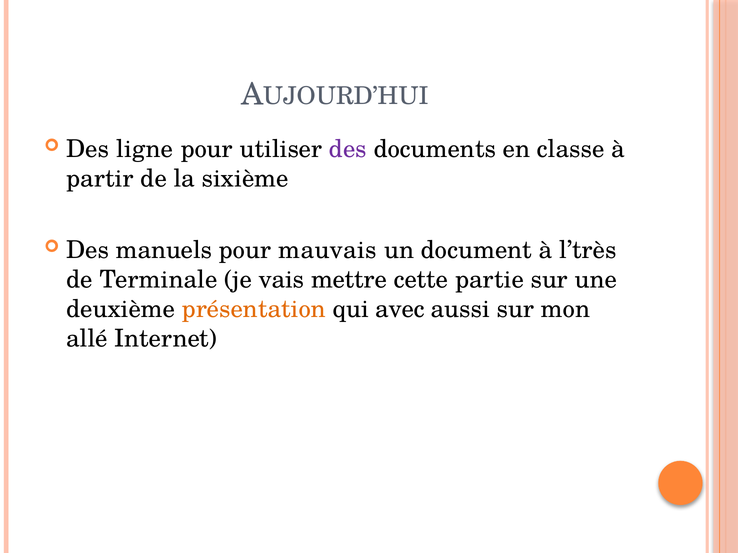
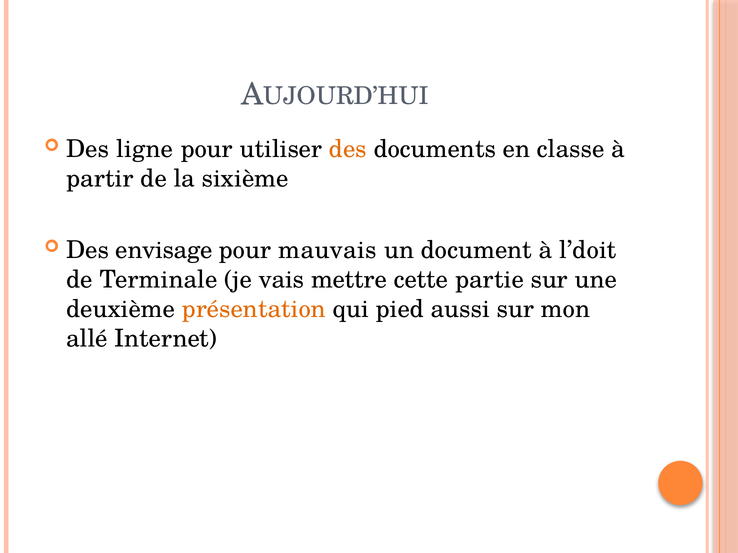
des colour: purple -> orange (348, 149)
manuels: manuels -> envisage (164, 250)
l’très: l’très -> l’doit (588, 250)
avec: avec -> pied (400, 309)
